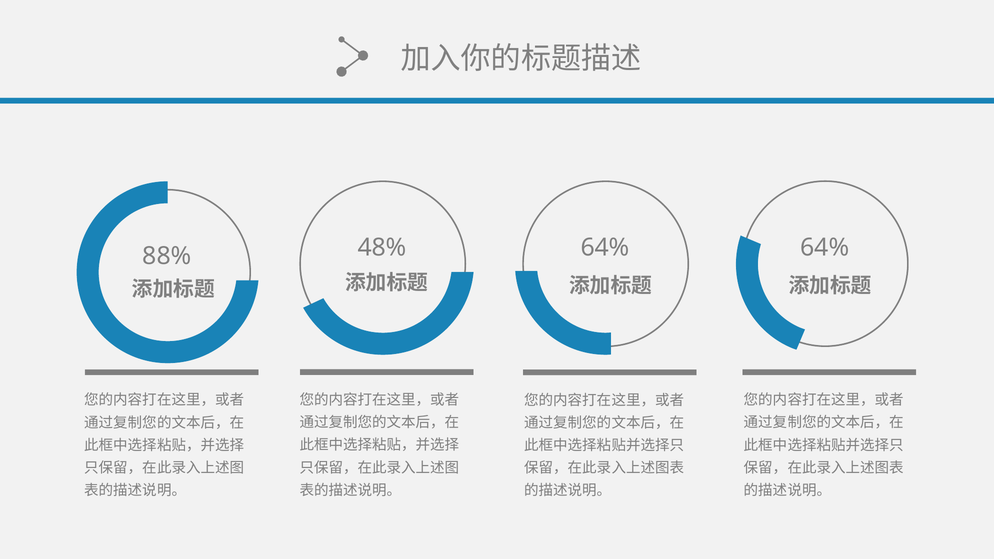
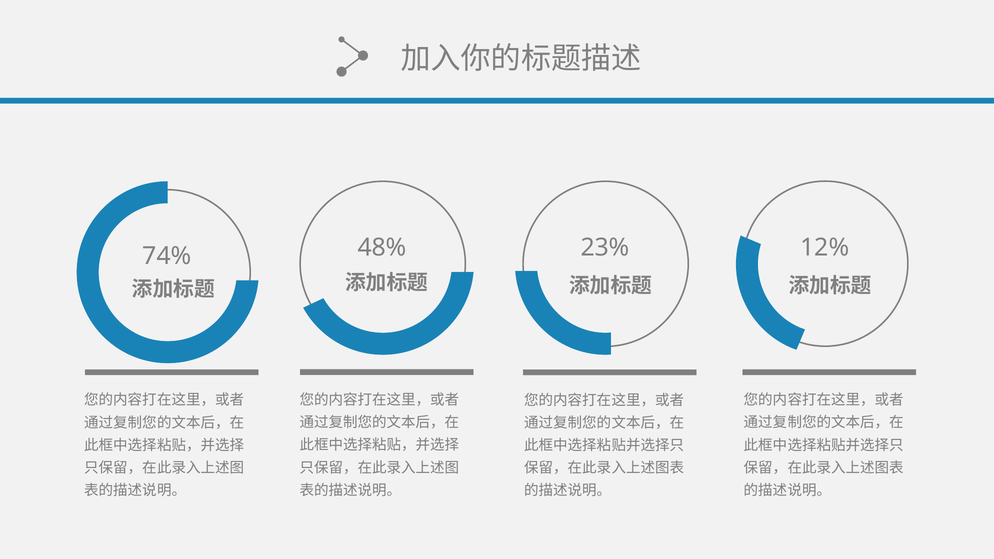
64%: 64% -> 12% (825, 248)
64%: 64% -> 23% (605, 248)
88%: 88% -> 74% (167, 256)
